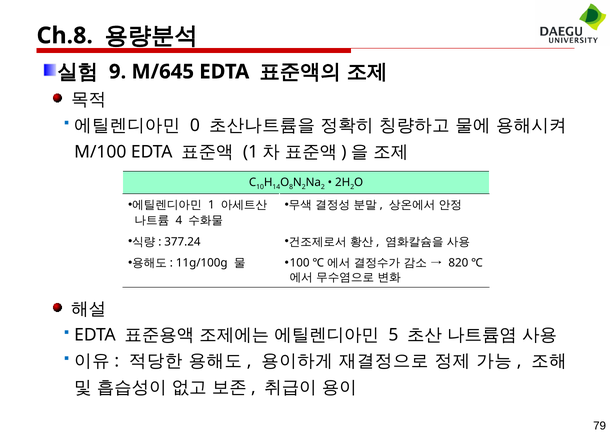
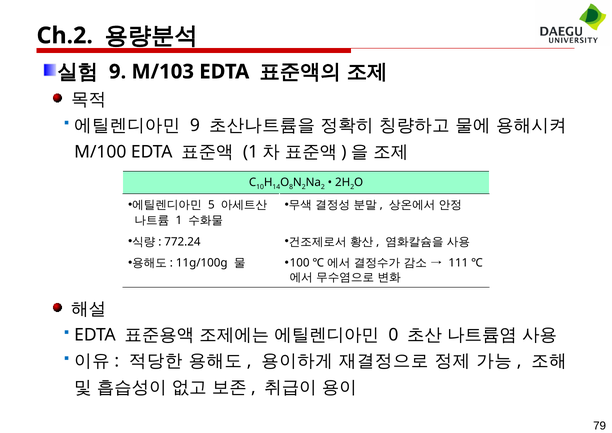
Ch.8: Ch.8 -> Ch.2 (65, 36)
M/645: M/645 -> M/103 (163, 72)
0: 0 -> 9 (195, 126)
1: 1 -> 5 (211, 205)
4: 4 -> 1 (179, 220)
377.24: 377.24 -> 772.24 (182, 242)
820: 820 -> 111 (458, 263)
5: 5 -> 0 (393, 335)
